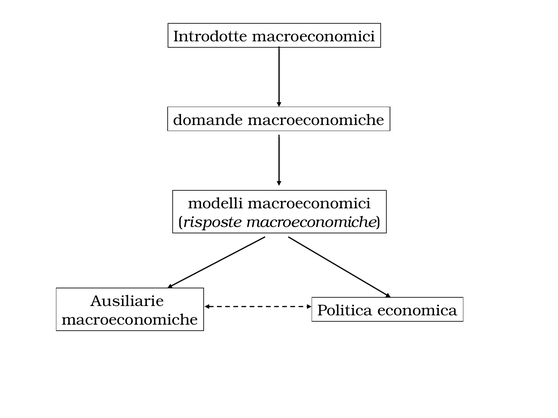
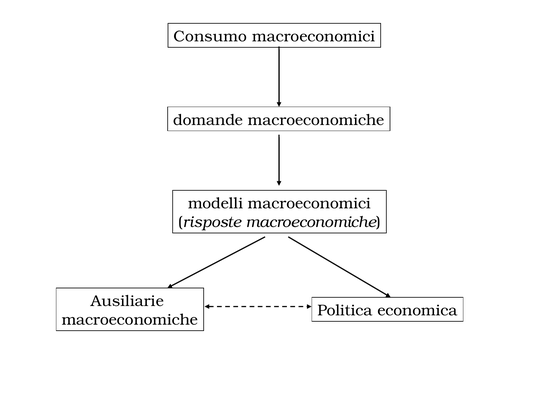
Introdotte: Introdotte -> Consumo (210, 36)
